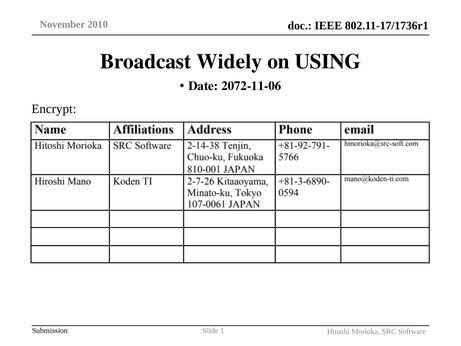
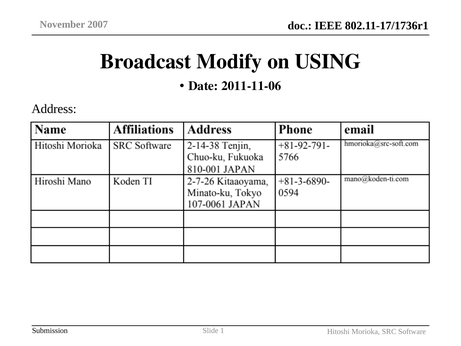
2010: 2010 -> 2007 (98, 24)
Widely: Widely -> Modify (229, 61)
2072-11-06: 2072-11-06 -> 2011-11-06 (251, 86)
Encrypt: Encrypt -> Address (54, 109)
